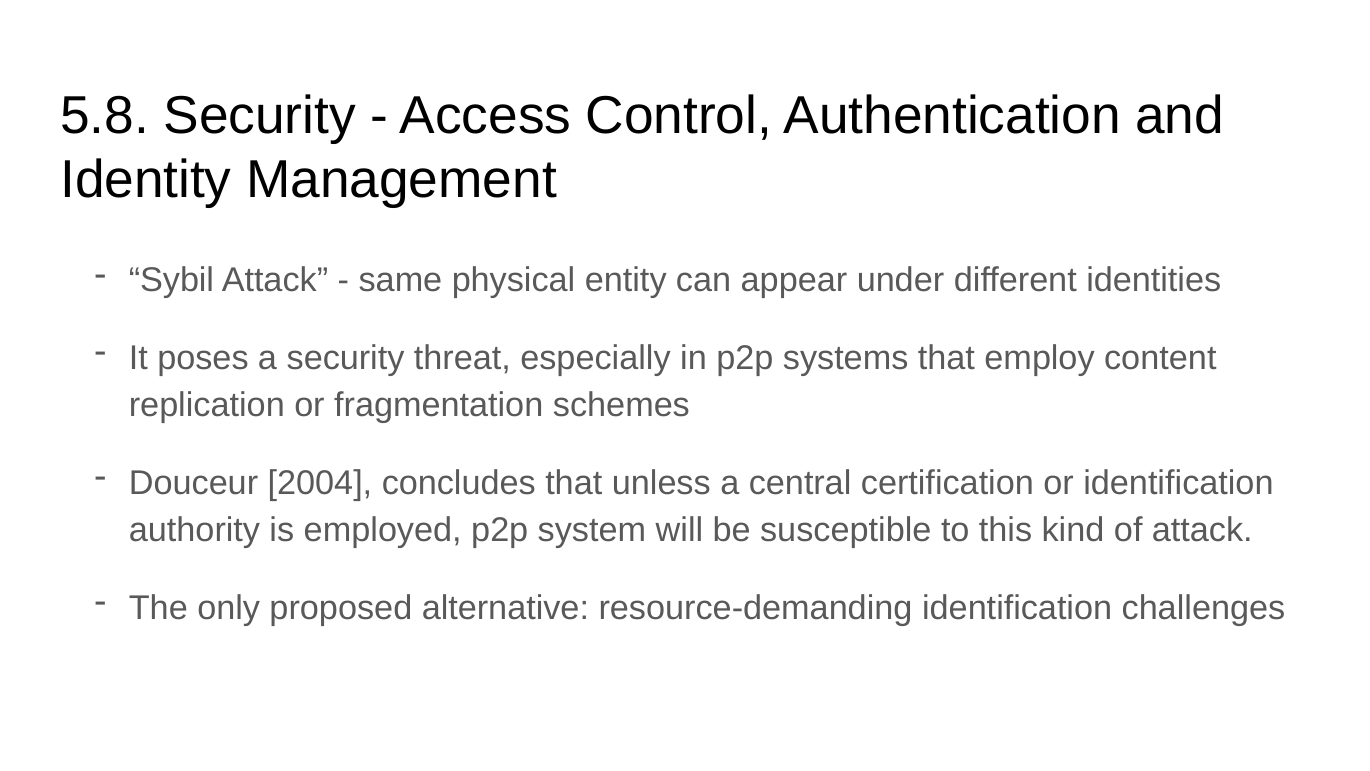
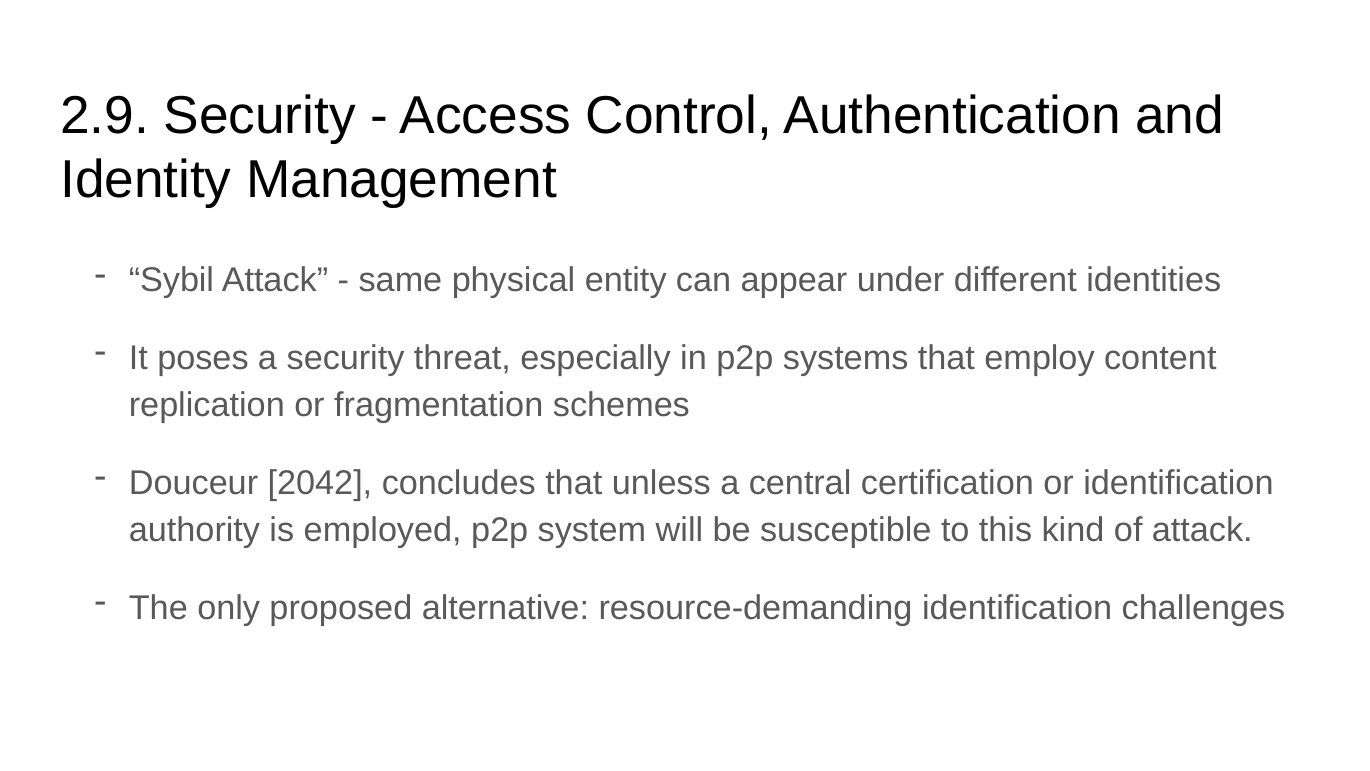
5.8: 5.8 -> 2.9 (105, 116)
2004: 2004 -> 2042 (320, 483)
